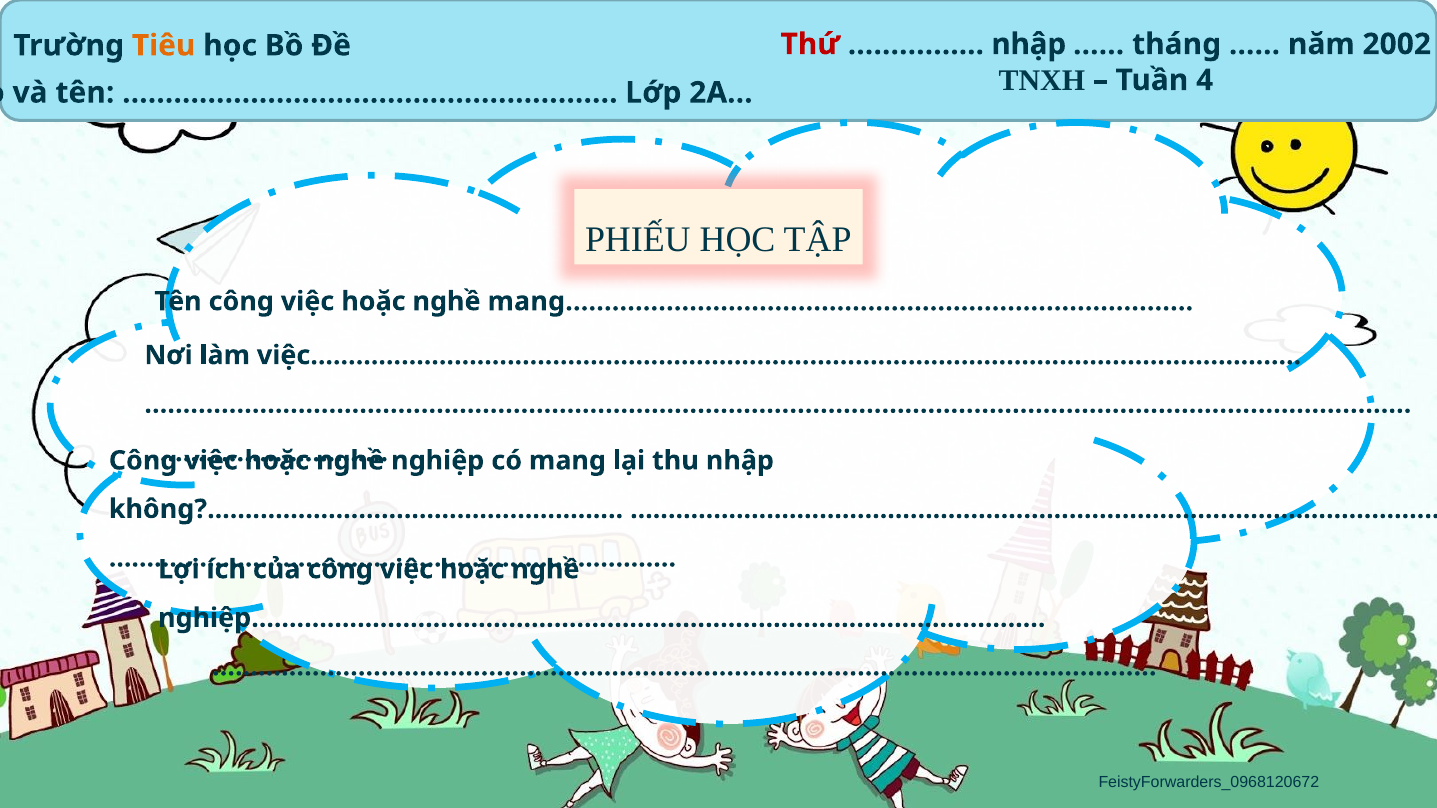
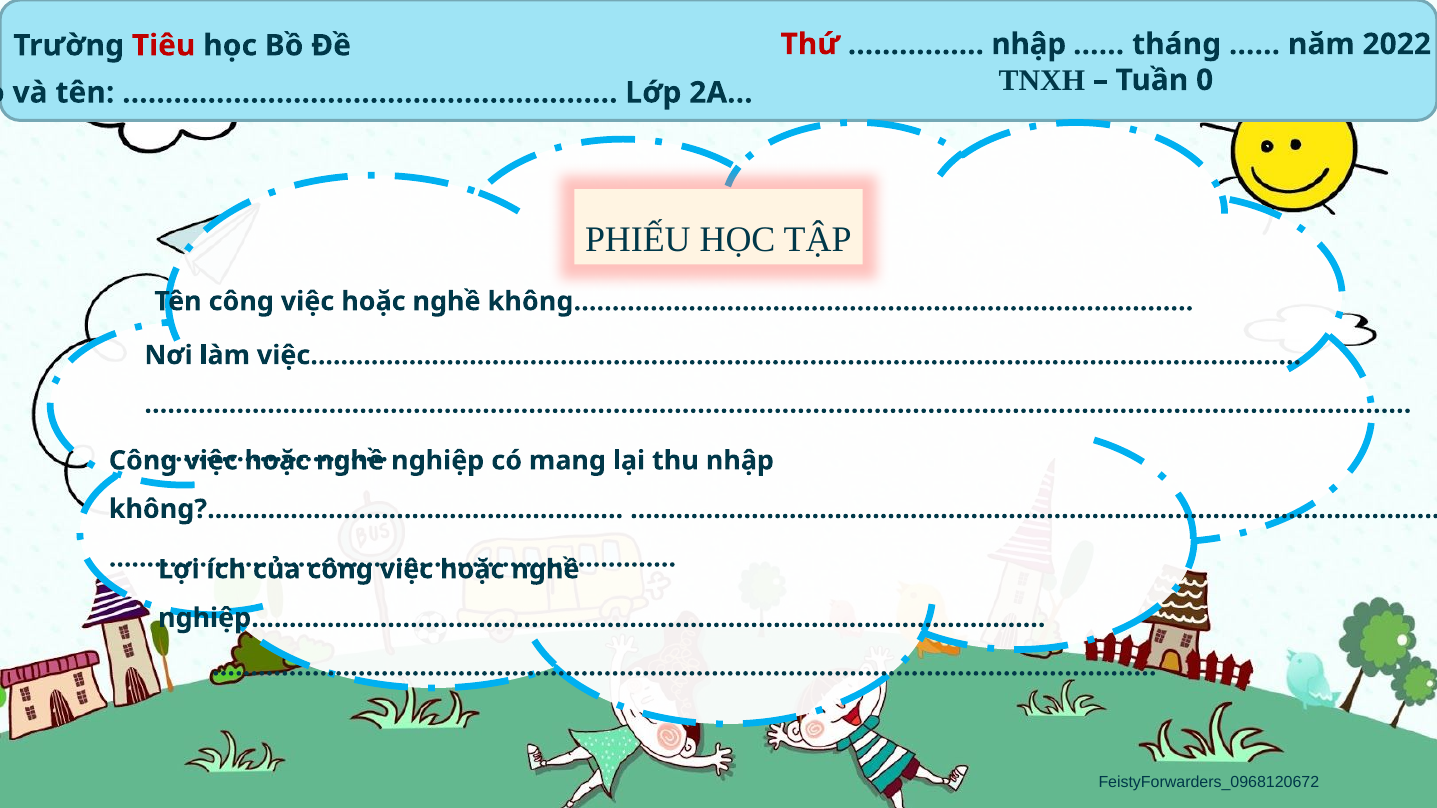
2002: 2002 -> 2022 (1397, 44)
Tiêu colour: orange -> red (164, 46)
4: 4 -> 0 (1205, 80)
nghề mang: mang -> không (840, 301)
